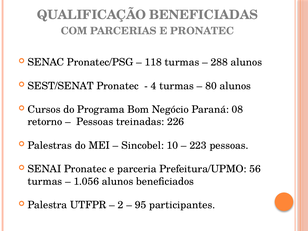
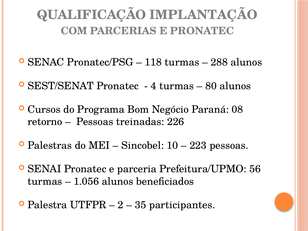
BENEFICIADAS: BENEFICIADAS -> IMPLANTAÇÃO (203, 15)
95: 95 -> 35 (141, 205)
